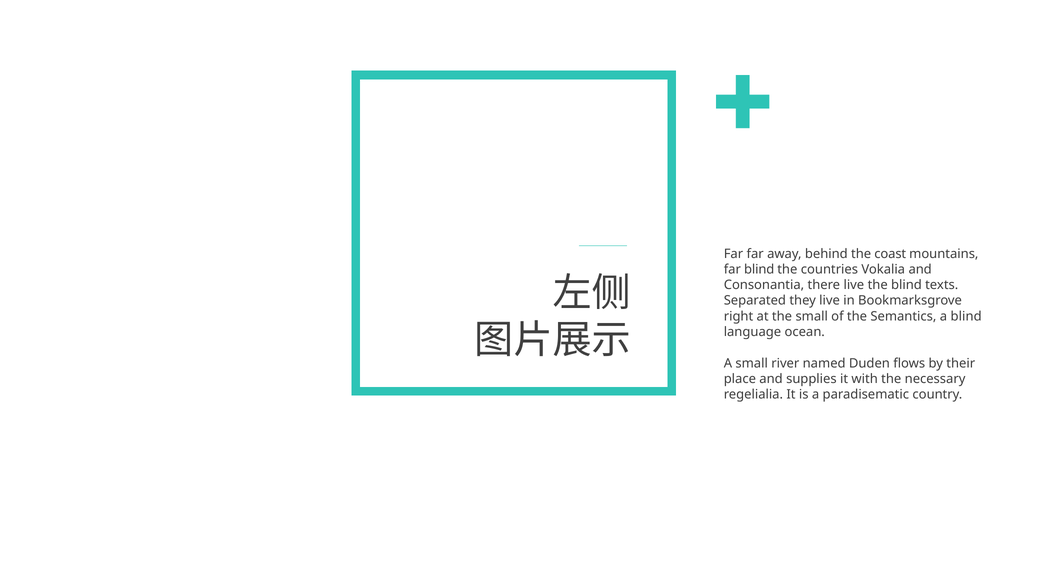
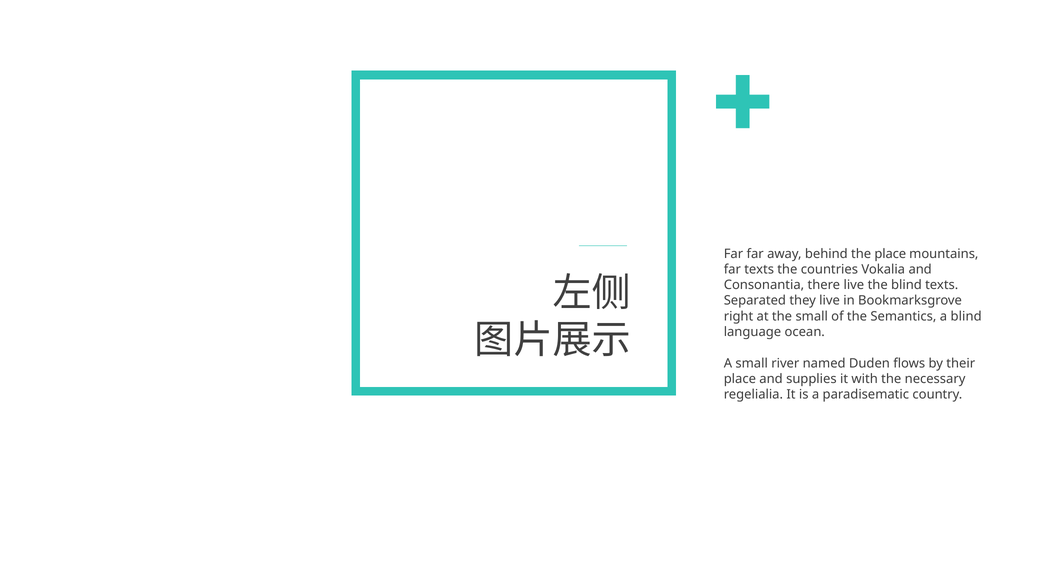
the coast: coast -> place (890, 254)
far blind: blind -> texts (759, 269)
